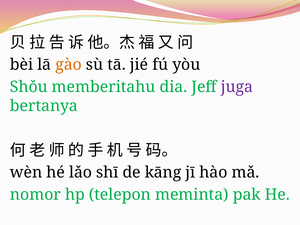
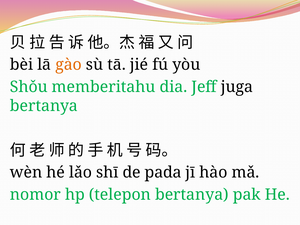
juga colour: purple -> black (237, 87)
kāng: kāng -> pada (163, 172)
telepon meminta: meminta -> bertanya (192, 195)
